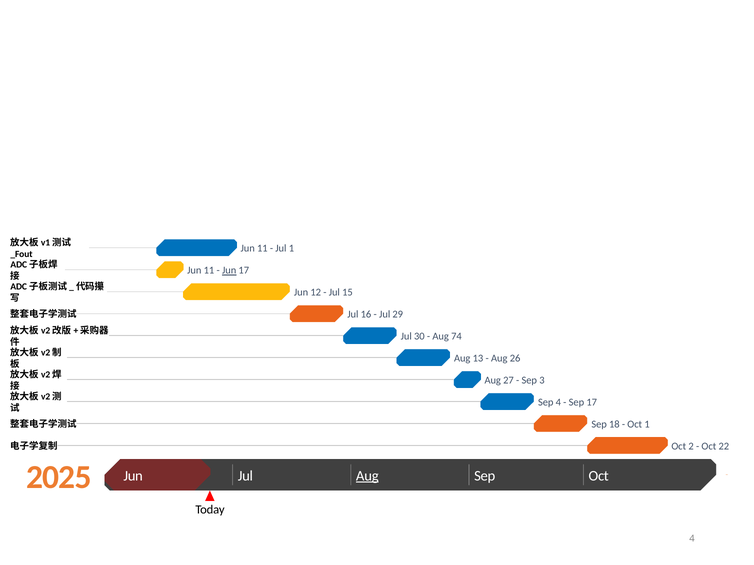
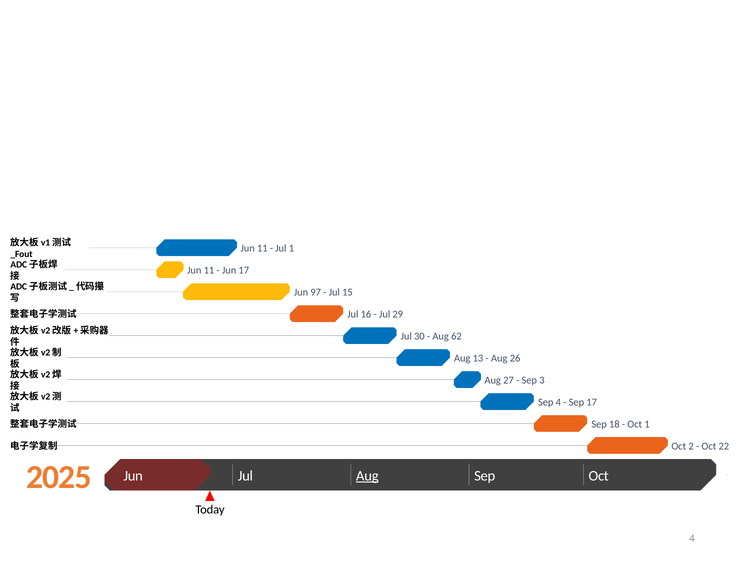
Jun underline: present -> none (229, 271)
12: 12 -> 97 (316, 293)
74: 74 -> 62 (456, 337)
